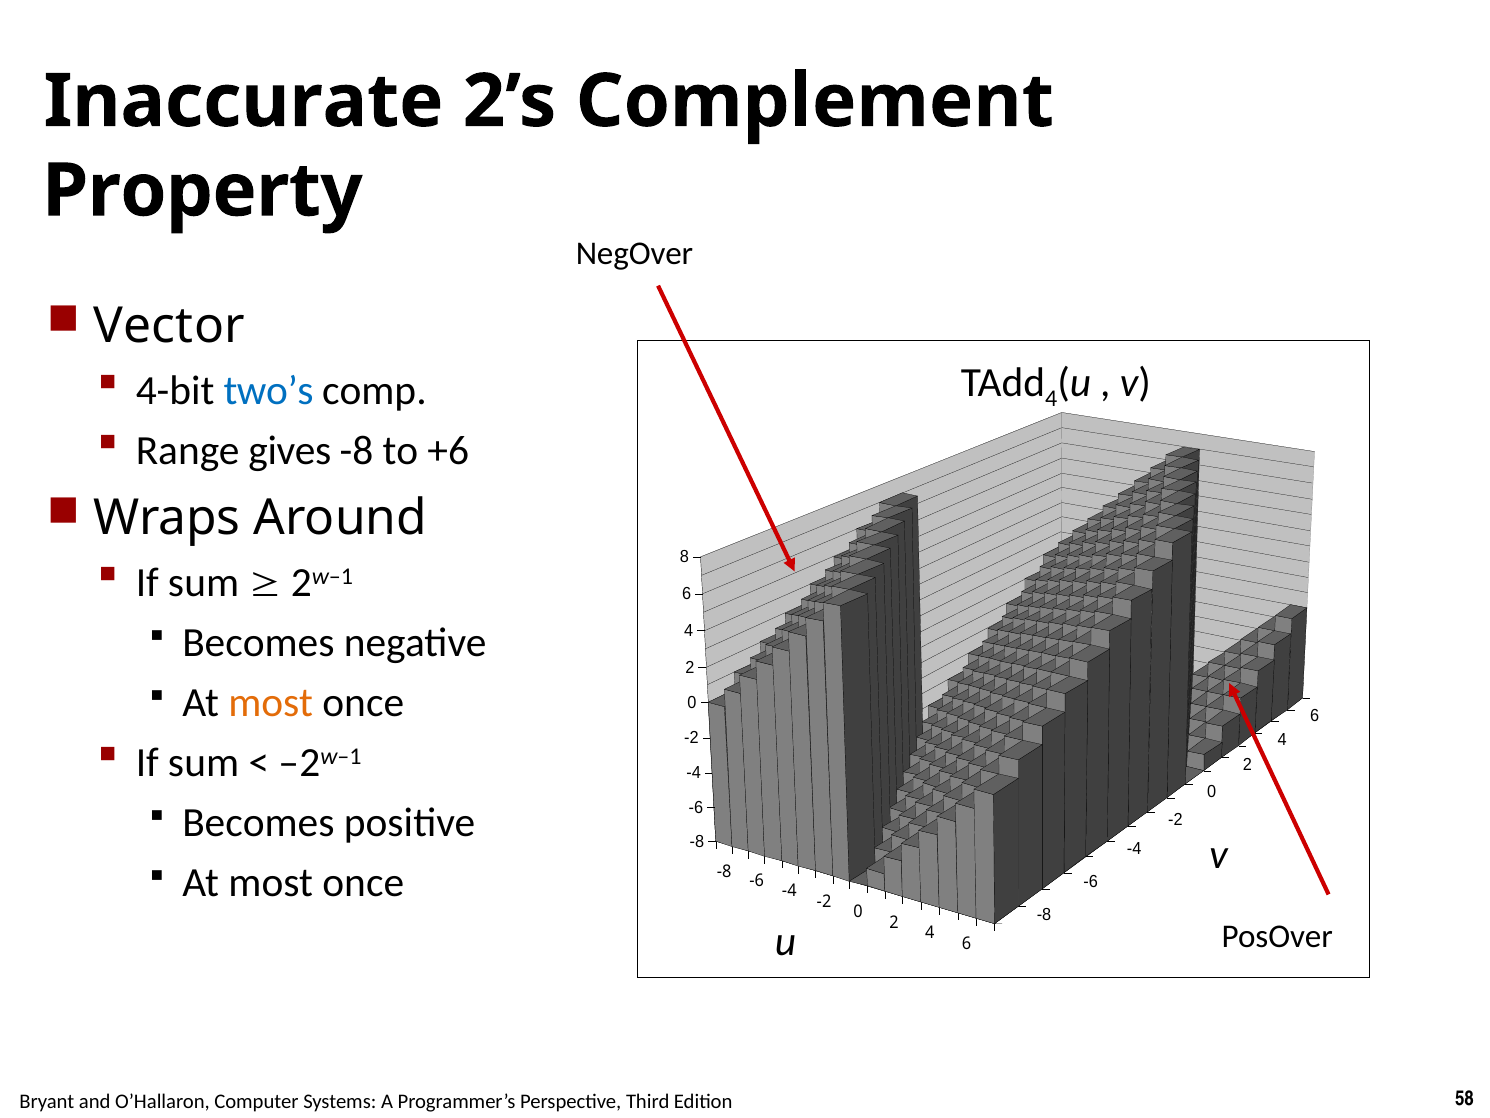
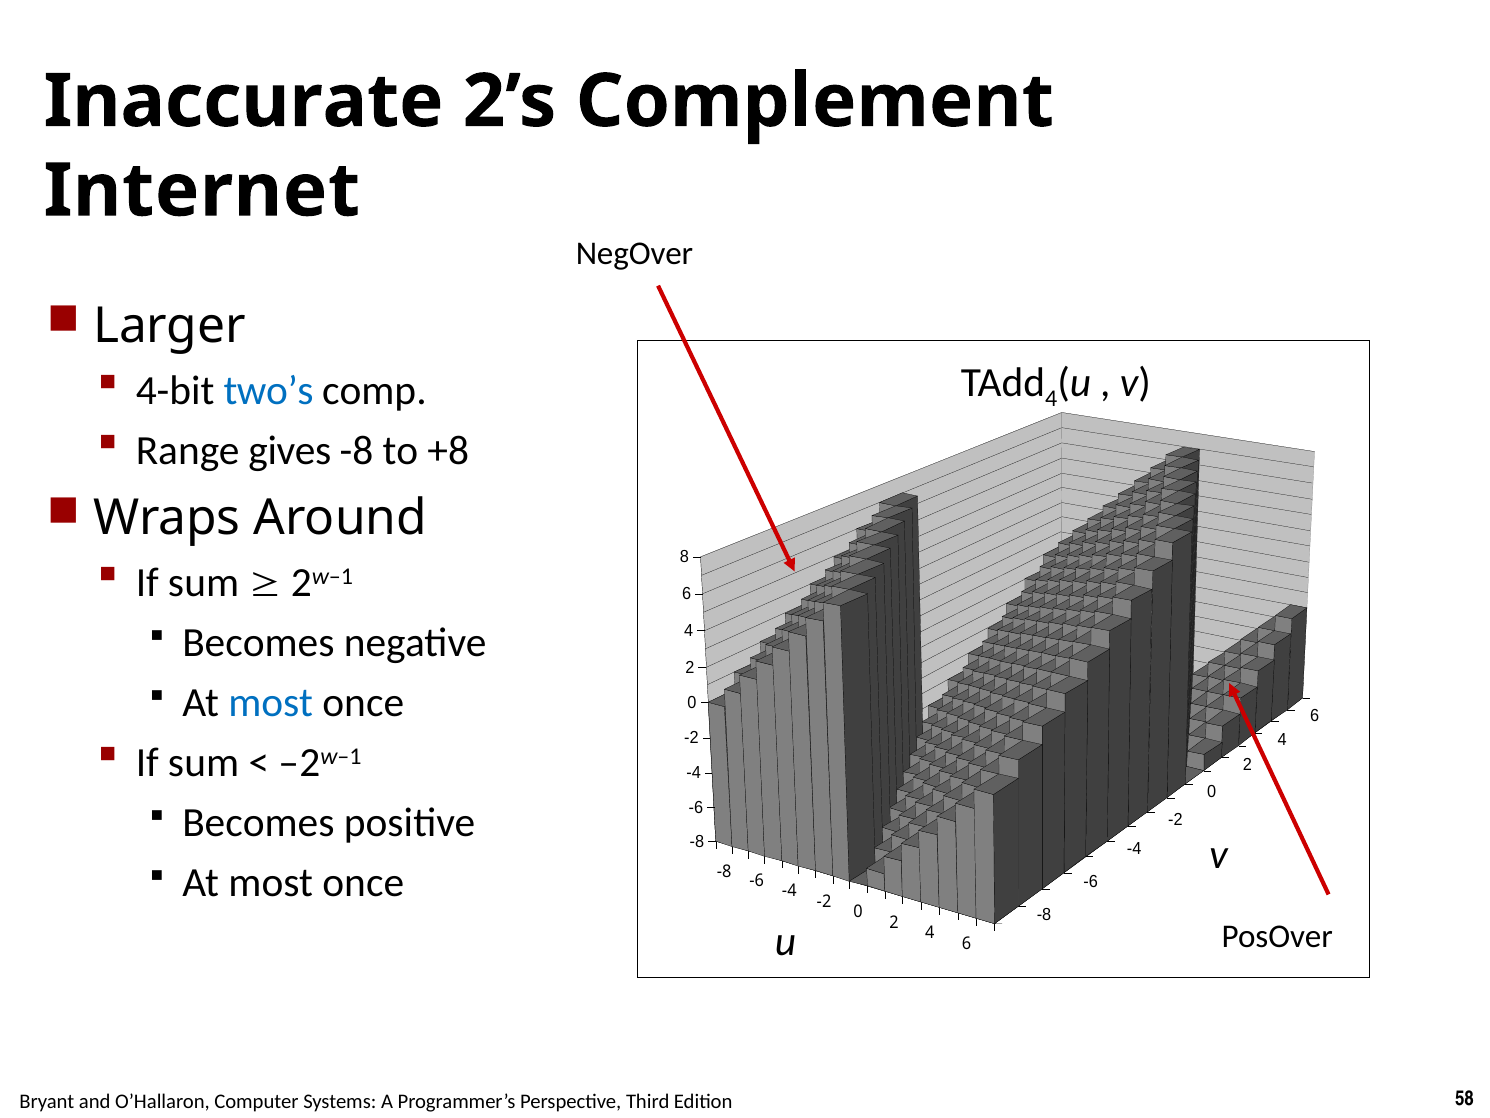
Property: Property -> Internet (202, 191)
Vector: Vector -> Larger (169, 326)
+6: +6 -> +8 (448, 450)
most colour: orange -> blue (271, 703)
